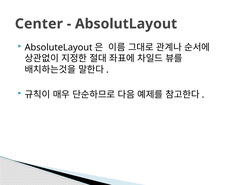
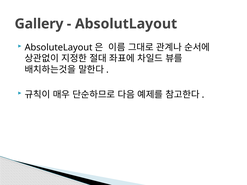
Center: Center -> Gallery (39, 24)
